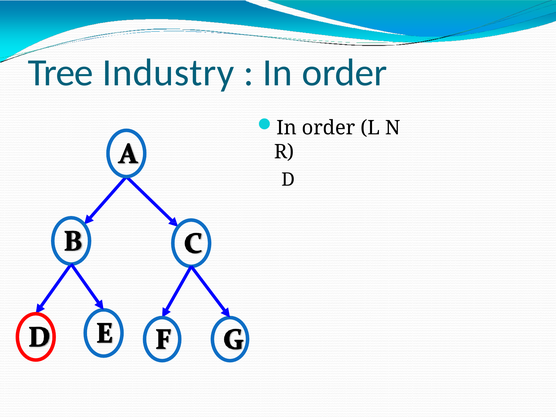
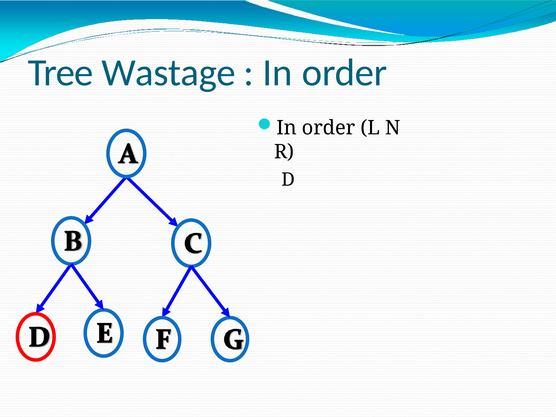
Industry: Industry -> Wastage (169, 73)
